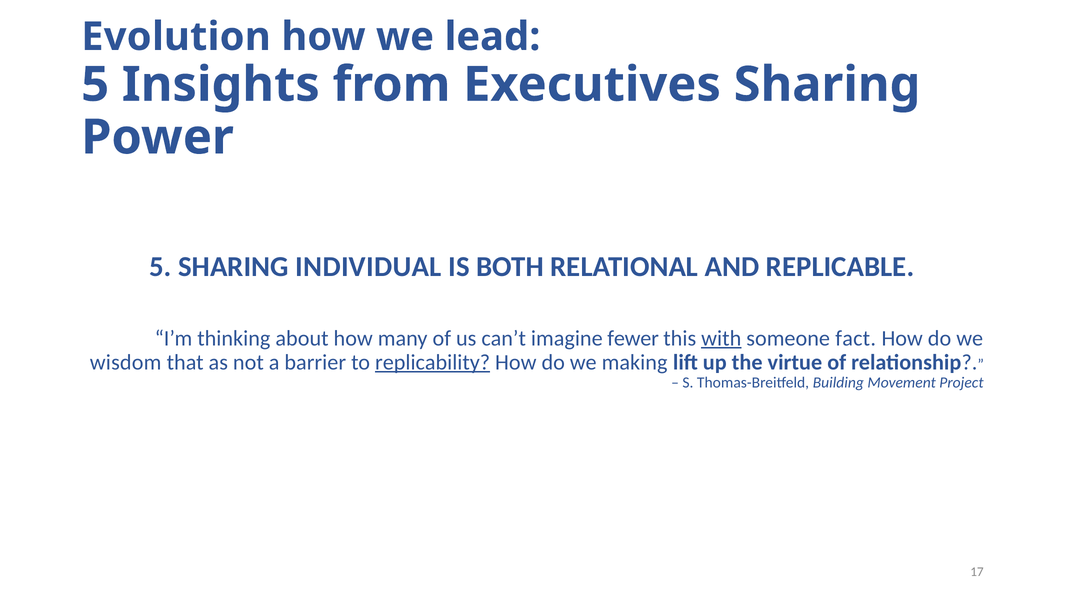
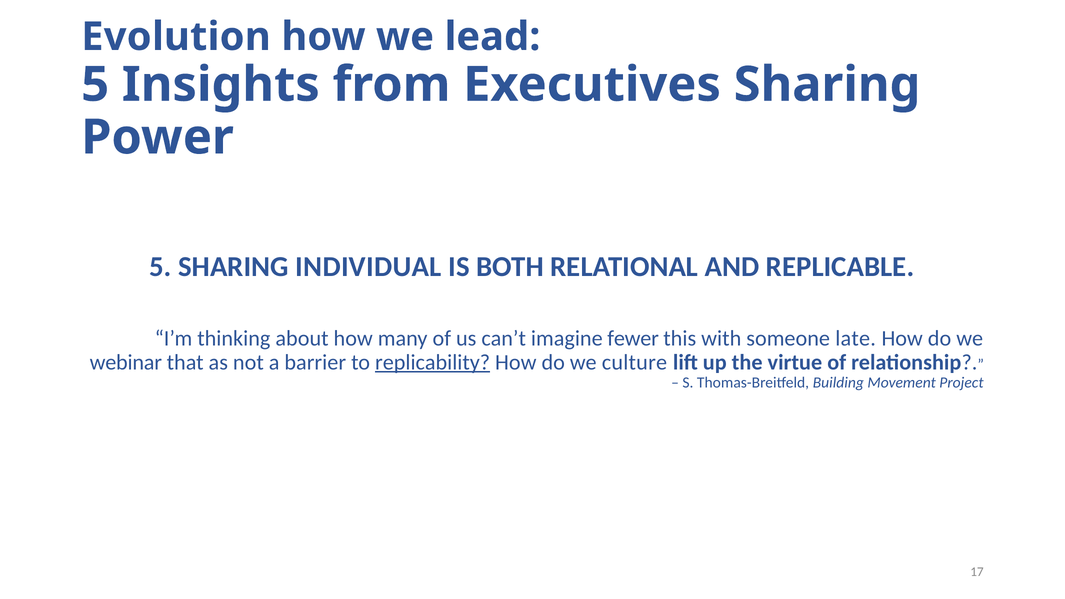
with underline: present -> none (721, 338)
fact: fact -> late (856, 338)
wisdom: wisdom -> webinar (126, 362)
making: making -> culture (634, 362)
